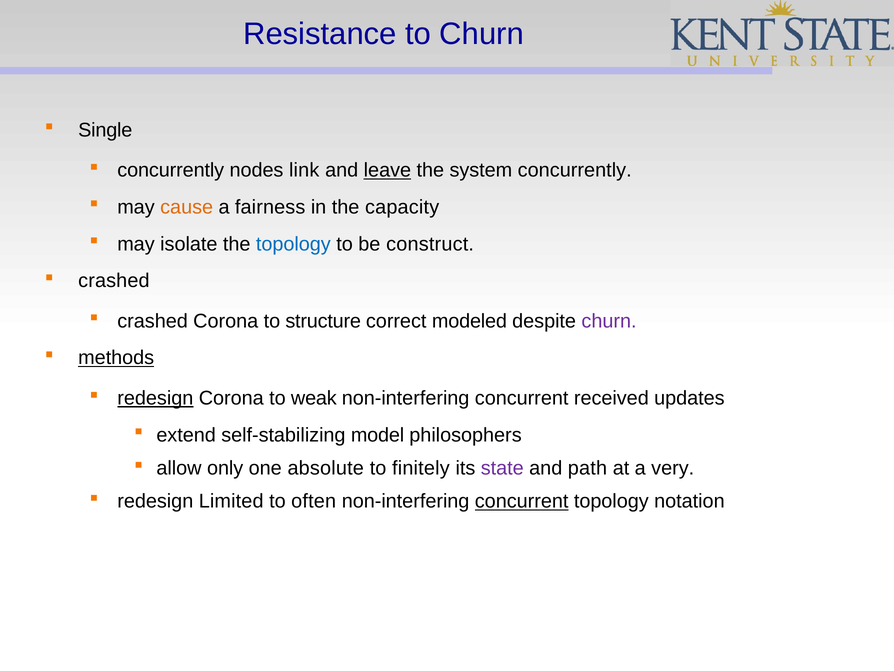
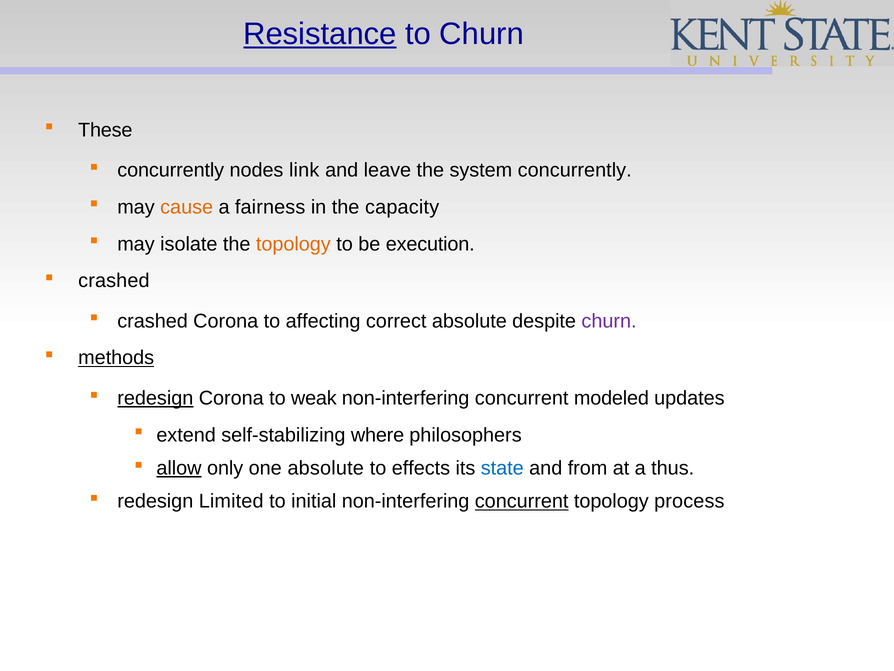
Resistance underline: none -> present (320, 34)
Single: Single -> These (105, 130)
leave underline: present -> none (387, 170)
topology colour: blue -> orange (293, 244)
construct: construct -> execution (430, 244)
structure: structure -> affecting (323, 321)
correct modeled: modeled -> absolute (469, 321)
received: received -> modeled (611, 398)
model: model -> where (378, 435)
allow underline: none -> present (179, 468)
finitely: finitely -> effects (421, 468)
state colour: purple -> blue (502, 468)
path: path -> from (588, 468)
very: very -> thus (673, 468)
often: often -> initial (314, 501)
notation: notation -> process (689, 501)
